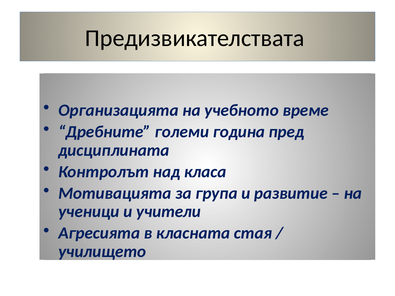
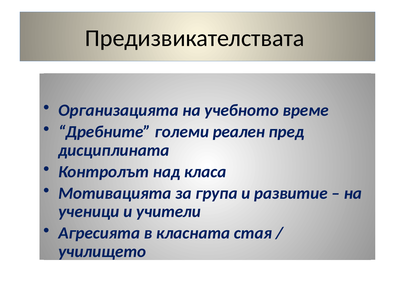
година: година -> реален (239, 132)
